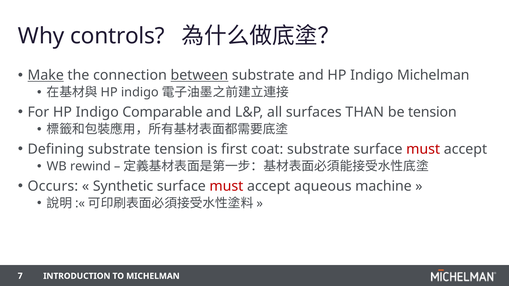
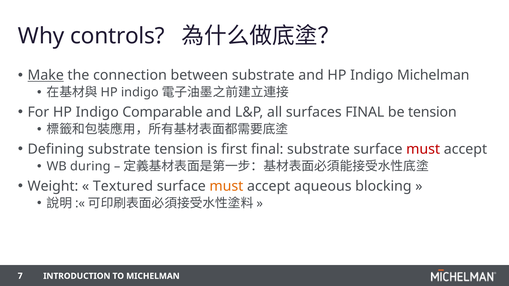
between underline: present -> none (199, 75)
surfaces THAN: THAN -> FINAL (365, 112)
first coat: coat -> final (267, 149)
rewind: rewind -> during (90, 166)
Occurs: Occurs -> Weight (53, 186)
Synthetic: Synthetic -> Textured (123, 186)
must colour: red -> orange (226, 186)
machine: machine -> blocking (383, 186)
